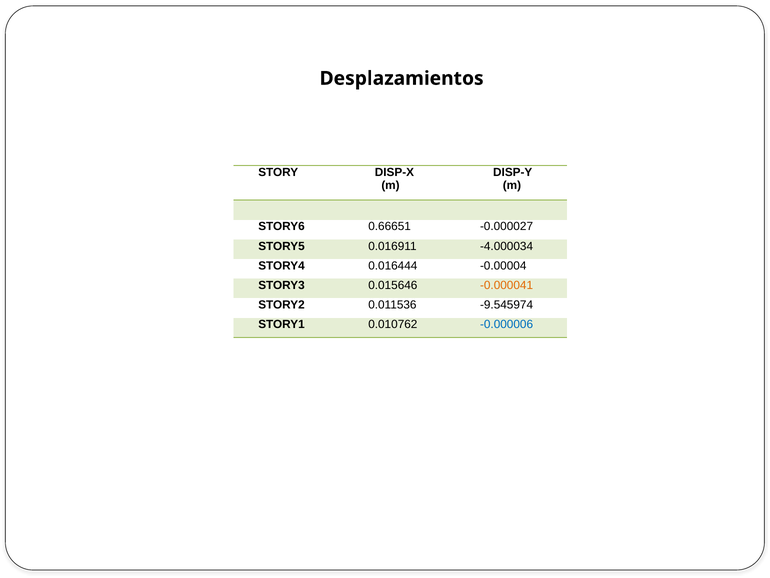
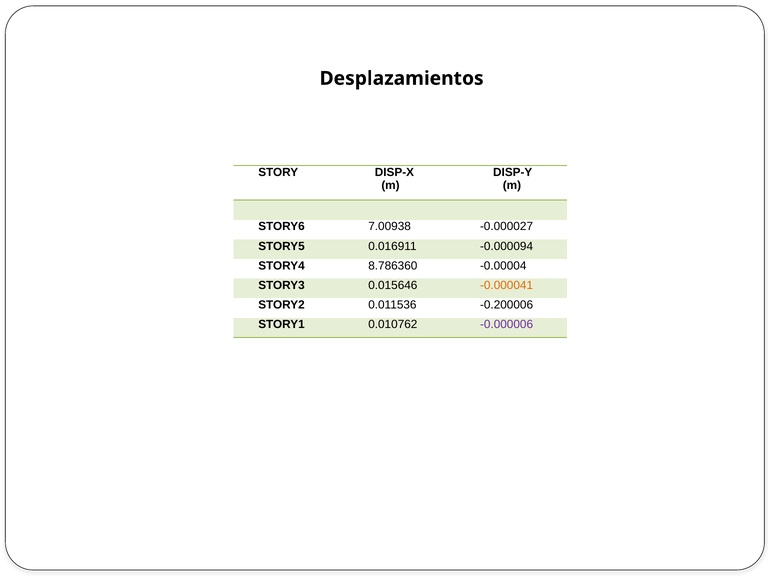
0.66651: 0.66651 -> 7.00938 (390, 226)
-4.000034: -4.000034 -> -0.000094 (507, 246)
0.016444: 0.016444 -> 8.786360 (393, 265)
-9.545974: -9.545974 -> -0.200006 (507, 305)
-0.000006 colour: blue -> purple (507, 324)
